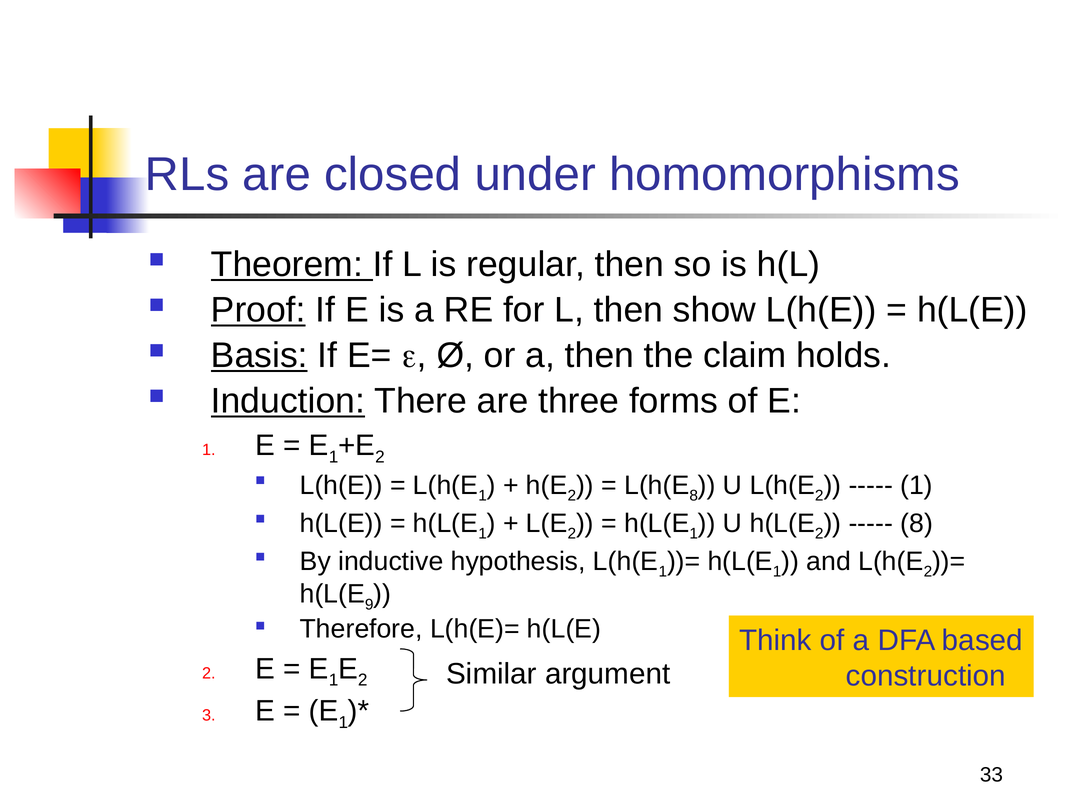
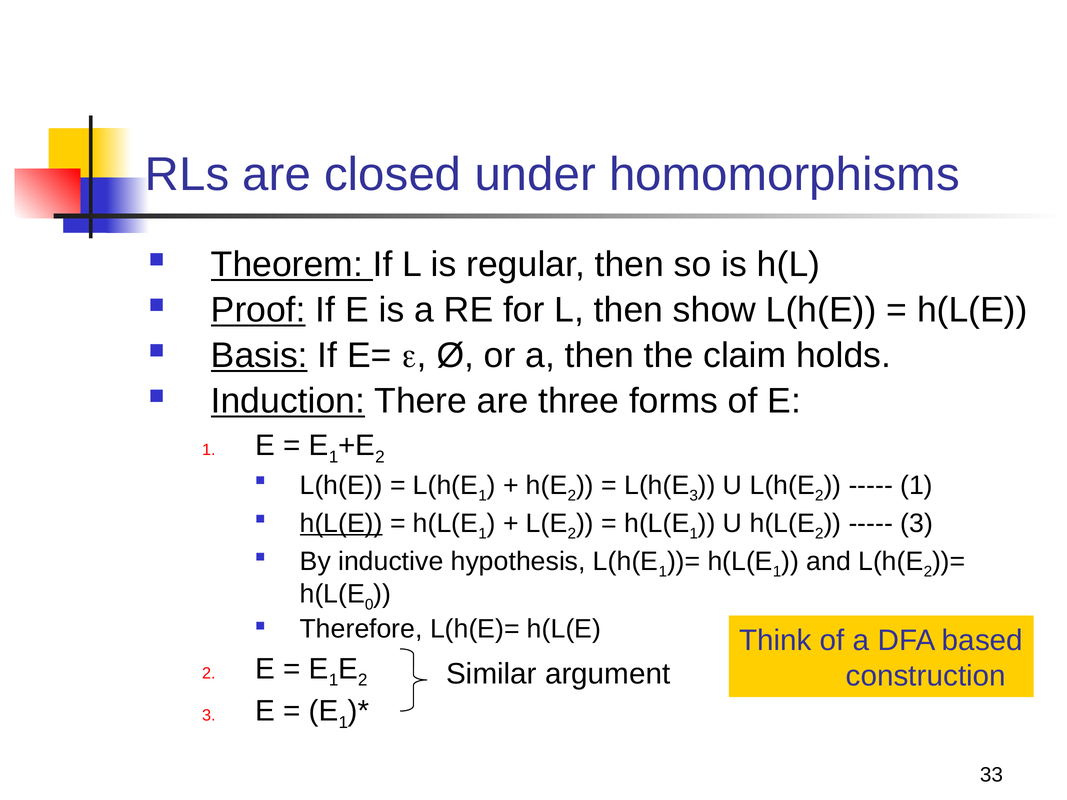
L(h(E 8: 8 -> 3 (694, 496)
h(L(E underline: none -> present (341, 523)
8: 8 -> 3 (917, 523)
9: 9 -> 0 (369, 605)
